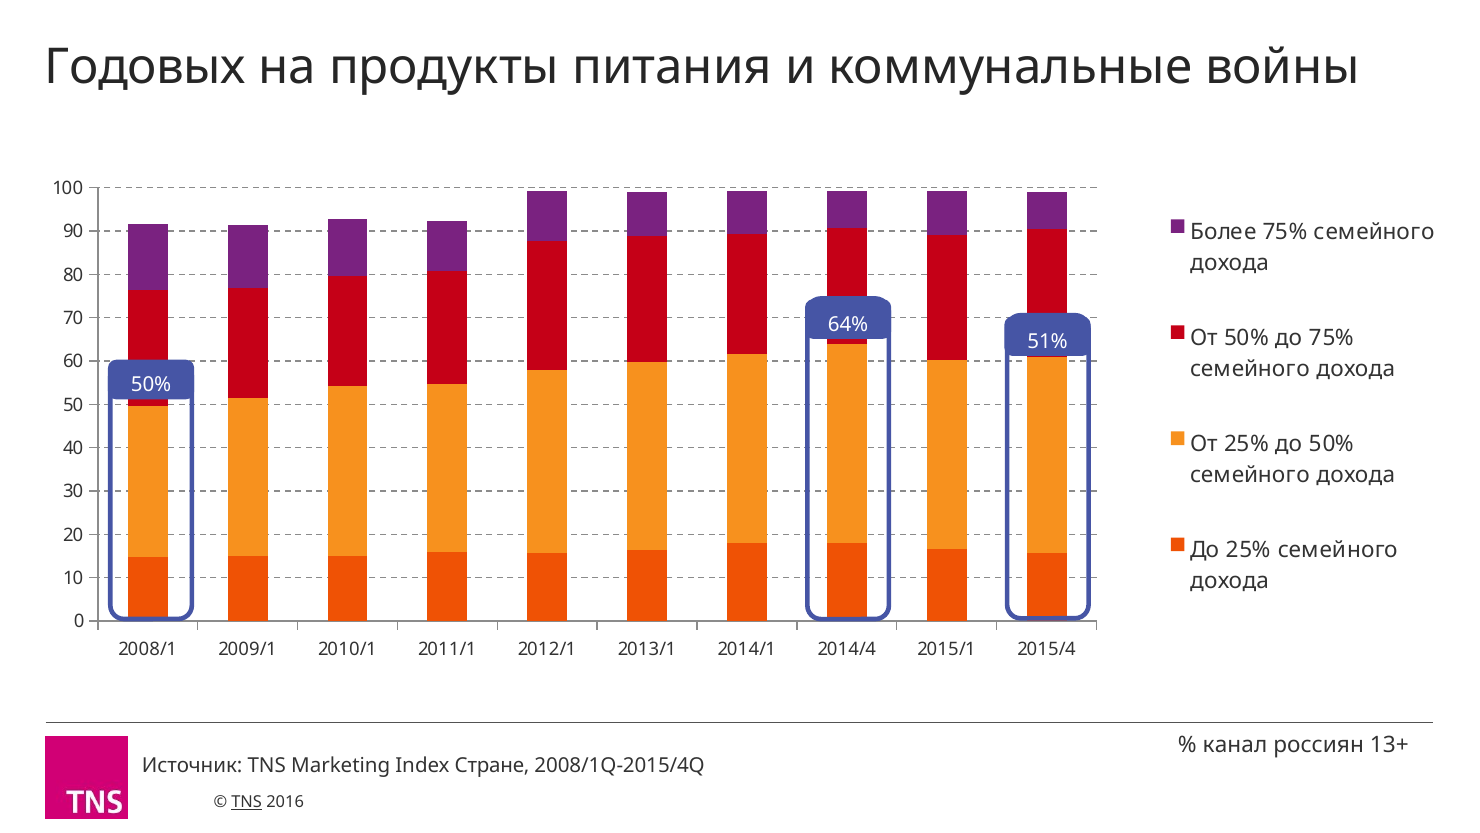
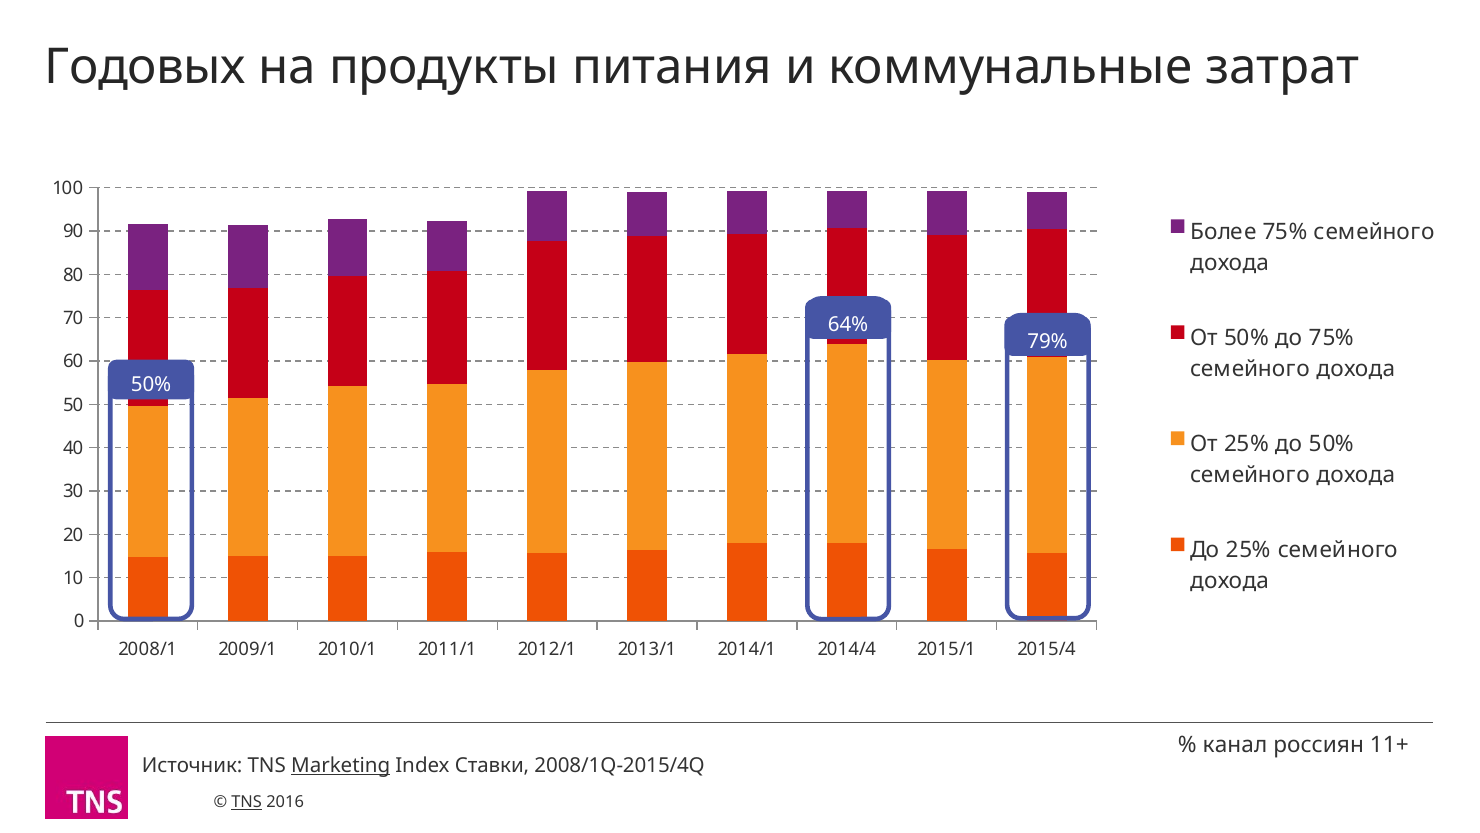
войны: войны -> затрат (1282, 67)
51%: 51% -> 79% (1048, 341)
13+: 13+ -> 11+ (1389, 745)
Marketing underline: none -> present (341, 765)
Стране: Стране -> Ставки (492, 765)
